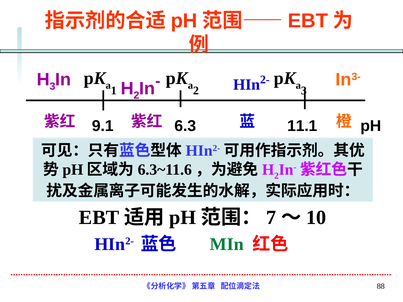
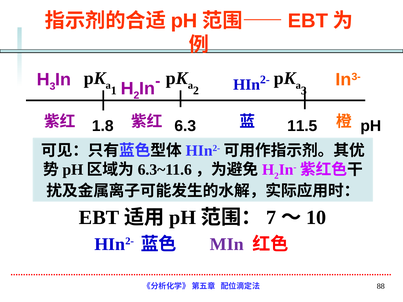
9.1: 9.1 -> 1.8 (103, 126)
11.1: 11.1 -> 11.5 (302, 126)
MIn colour: green -> purple (227, 244)
